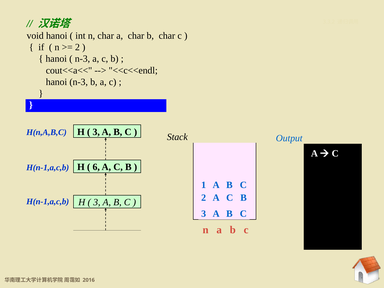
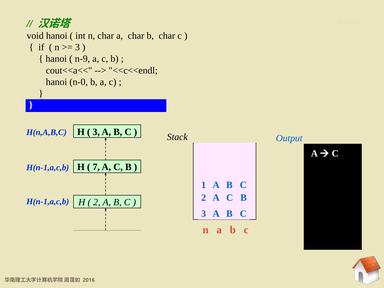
2: 2 -> 3 (77, 47)
n-3: n-3 -> n-9 (82, 59)
hanoi n-3: n-3 -> n-0 (79, 82)
6: 6 -> 7 (96, 167)
3: 3 -> 2 (97, 202)
